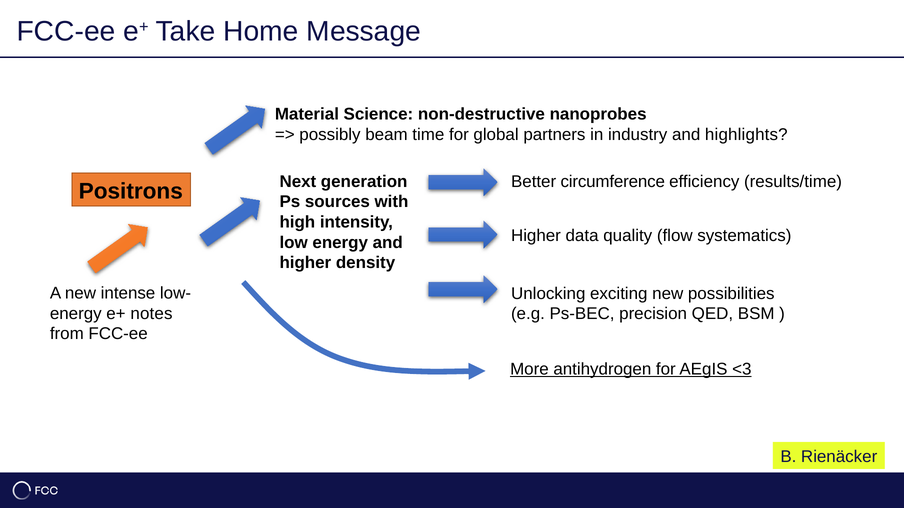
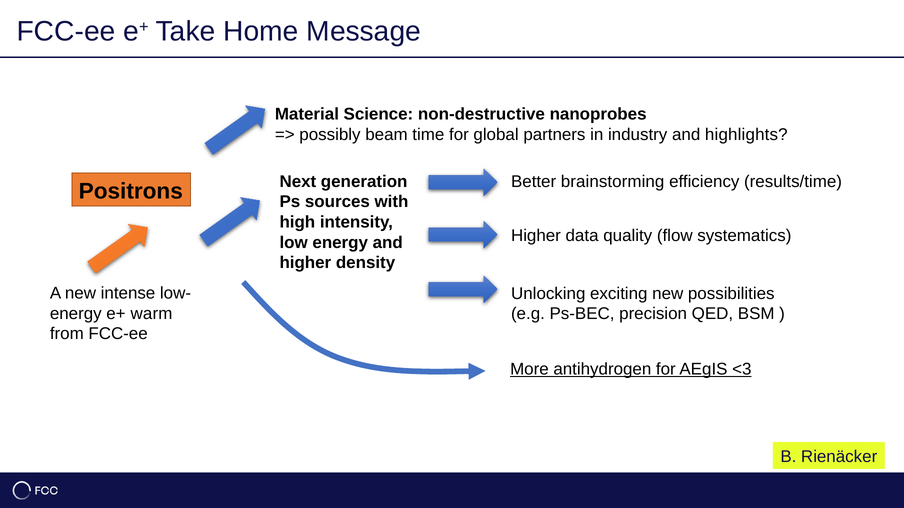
circumference: circumference -> brainstorming (613, 182)
notes: notes -> warm (151, 314)
